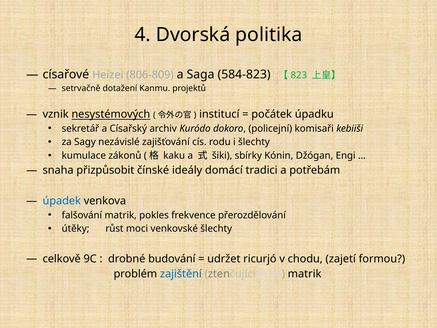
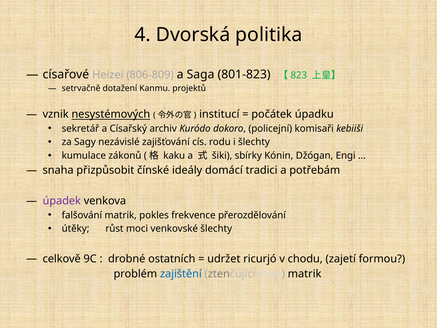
584-823: 584-823 -> 801-823 (244, 74)
úpadek colour: blue -> purple (62, 201)
budování: budování -> ostatních (172, 259)
